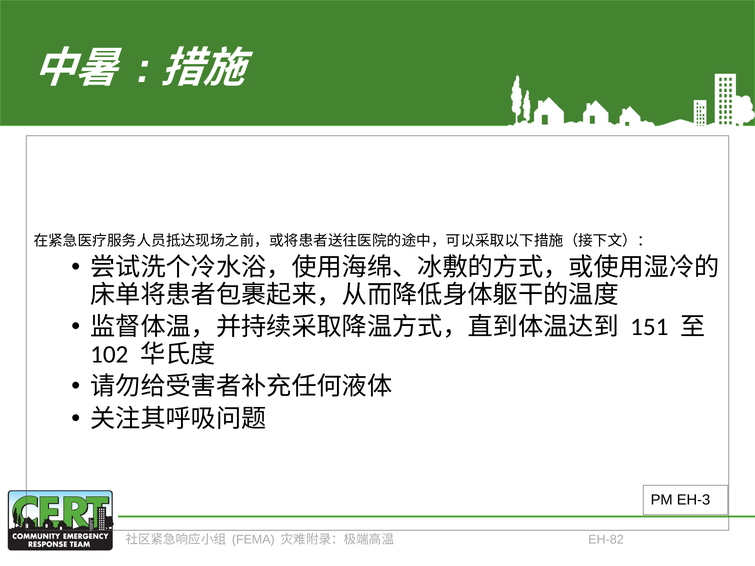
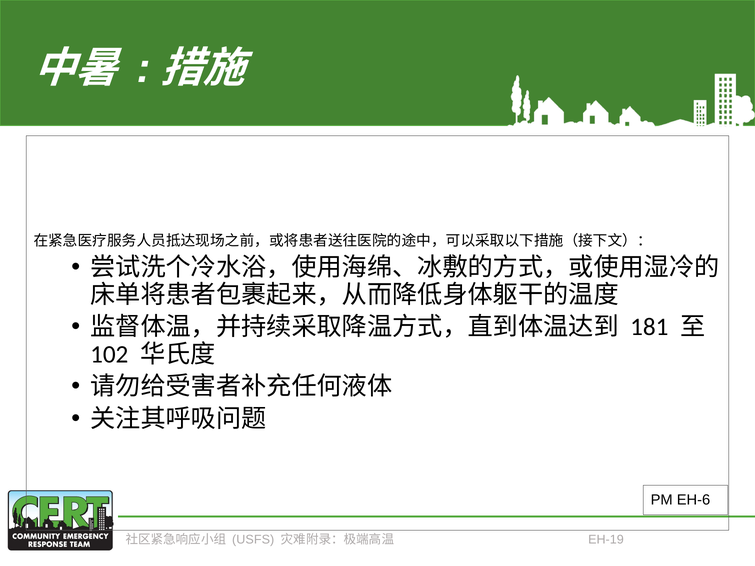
151: 151 -> 181 (649, 327)
EH-3: EH-3 -> EH-6 (694, 500)
FEMA: FEMA -> USFS (253, 540)
EH-82: EH-82 -> EH-19 (606, 540)
